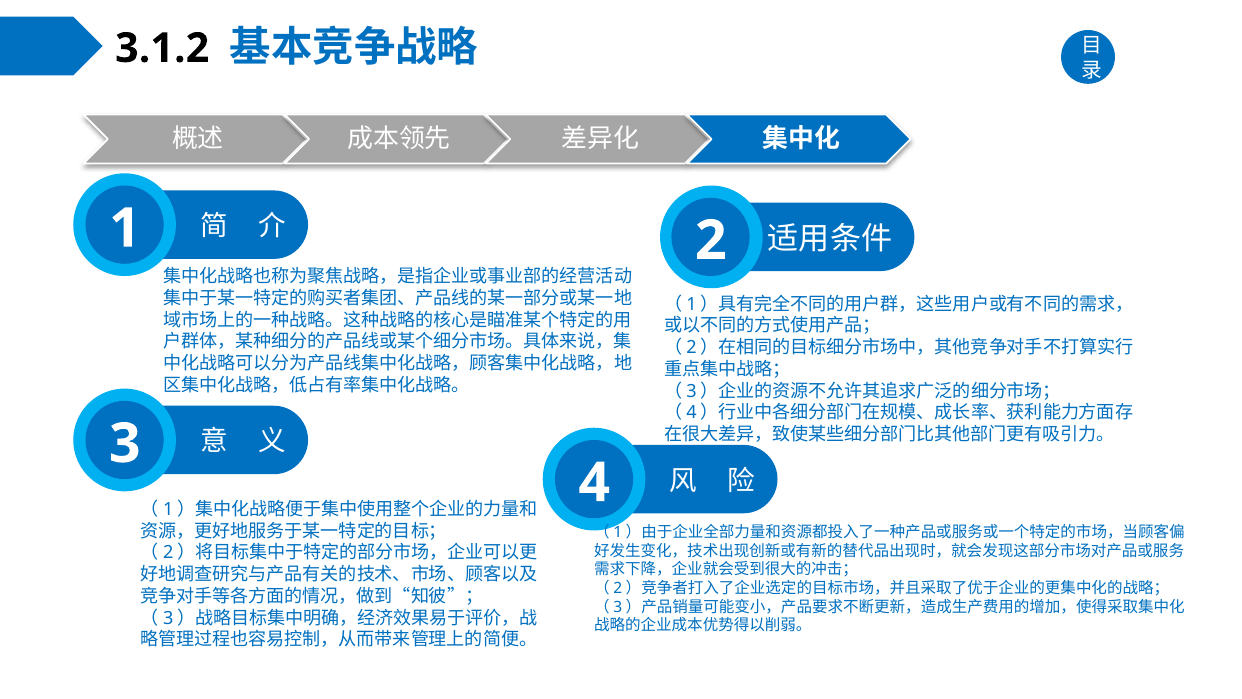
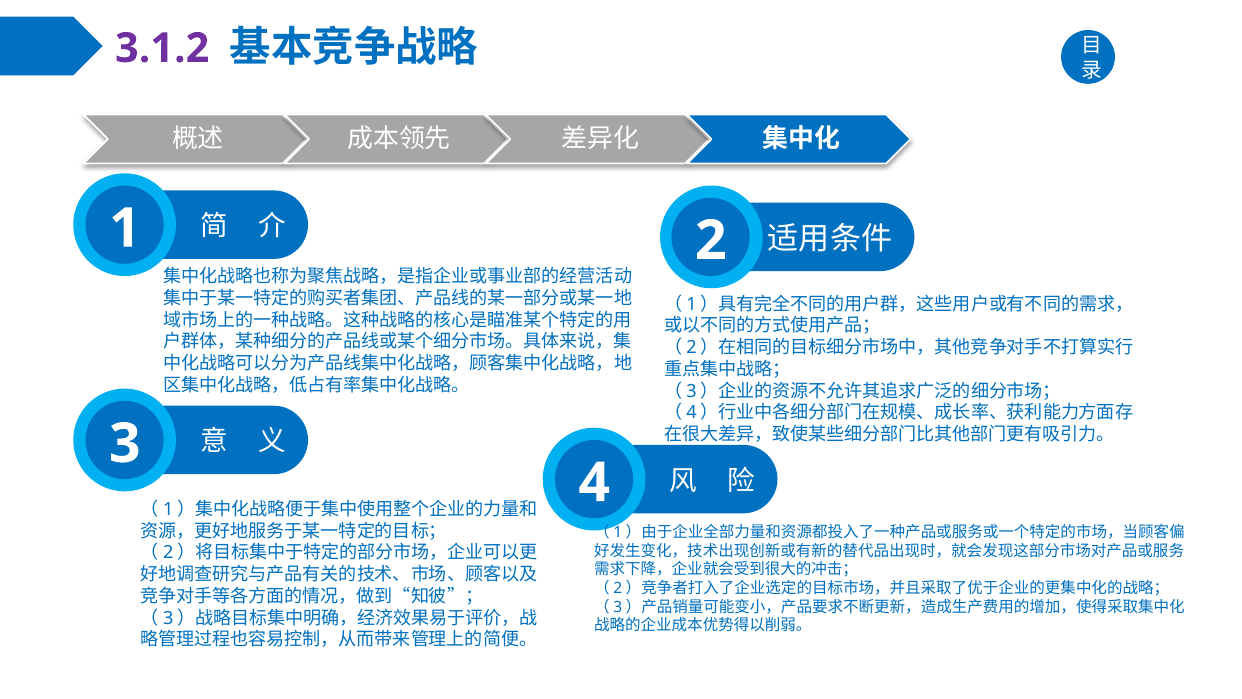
3.1.2 colour: black -> purple (162, 48)
